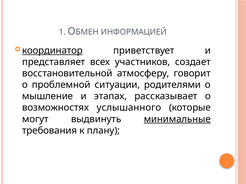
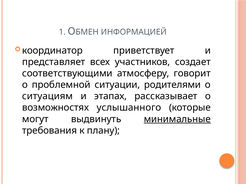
координатор underline: present -> none (52, 51)
восстановительной: восстановительной -> соответствующими (67, 74)
мышление: мышление -> ситуациям (48, 96)
